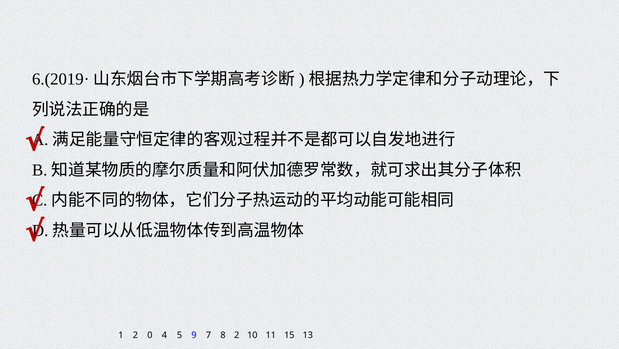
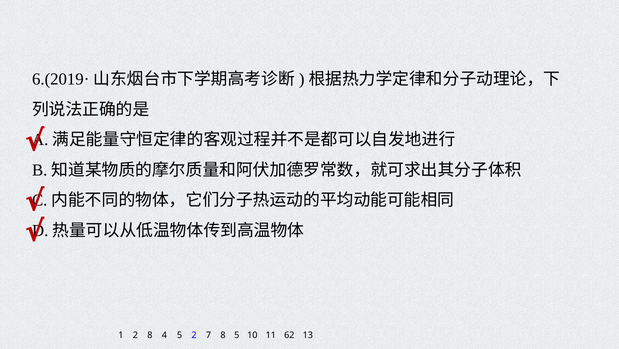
2 0: 0 -> 8 (150, 335)
5 9: 9 -> 2 (194, 335)
8 2: 2 -> 5 (237, 335)
15: 15 -> 62 (289, 335)
